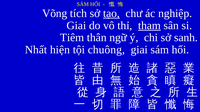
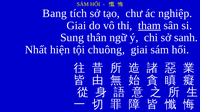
Võng: Võng -> Bang (55, 13)
tạo underline: present -> none (111, 13)
Tiêm: Tiêm -> Sung (72, 38)
